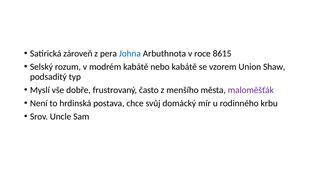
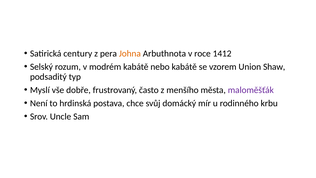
zároveň: zároveň -> century (78, 53)
Johna colour: blue -> orange (130, 53)
8615: 8615 -> 1412 (222, 53)
